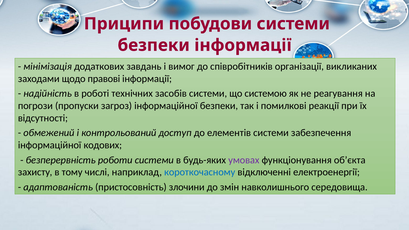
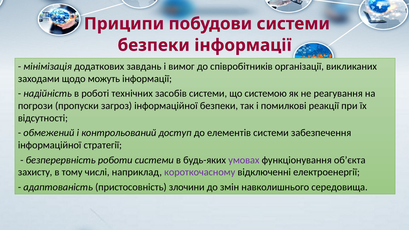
правові: правові -> можуть (104, 79)
кодових: кодових -> стратегії (103, 145)
короткочасному colour: blue -> purple (200, 172)
